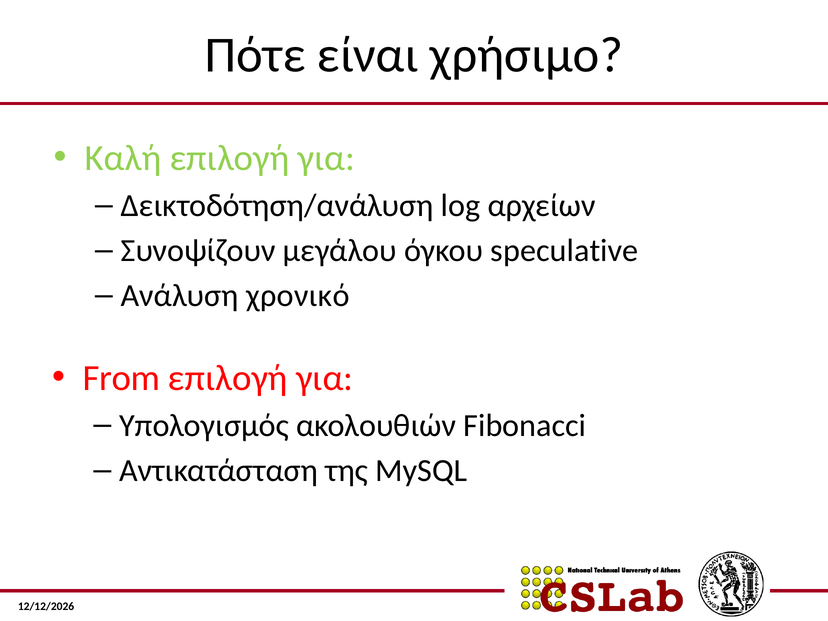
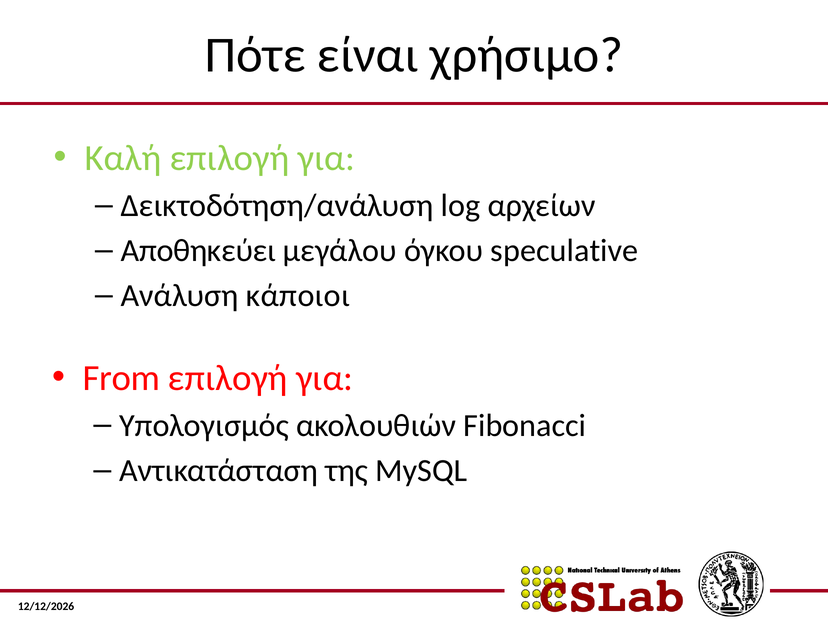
Συνοψίζουν: Συνοψίζουν -> Αποθηκεύει (198, 251)
χρονικό: χρονικό -> κάποιοι (298, 296)
